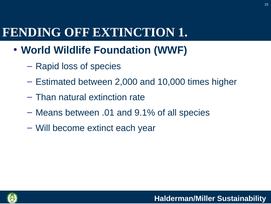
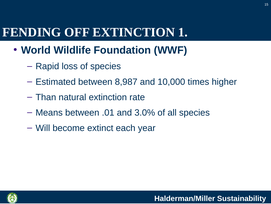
2,000: 2,000 -> 8,987 (126, 82)
9.1%: 9.1% -> 3.0% (145, 112)
